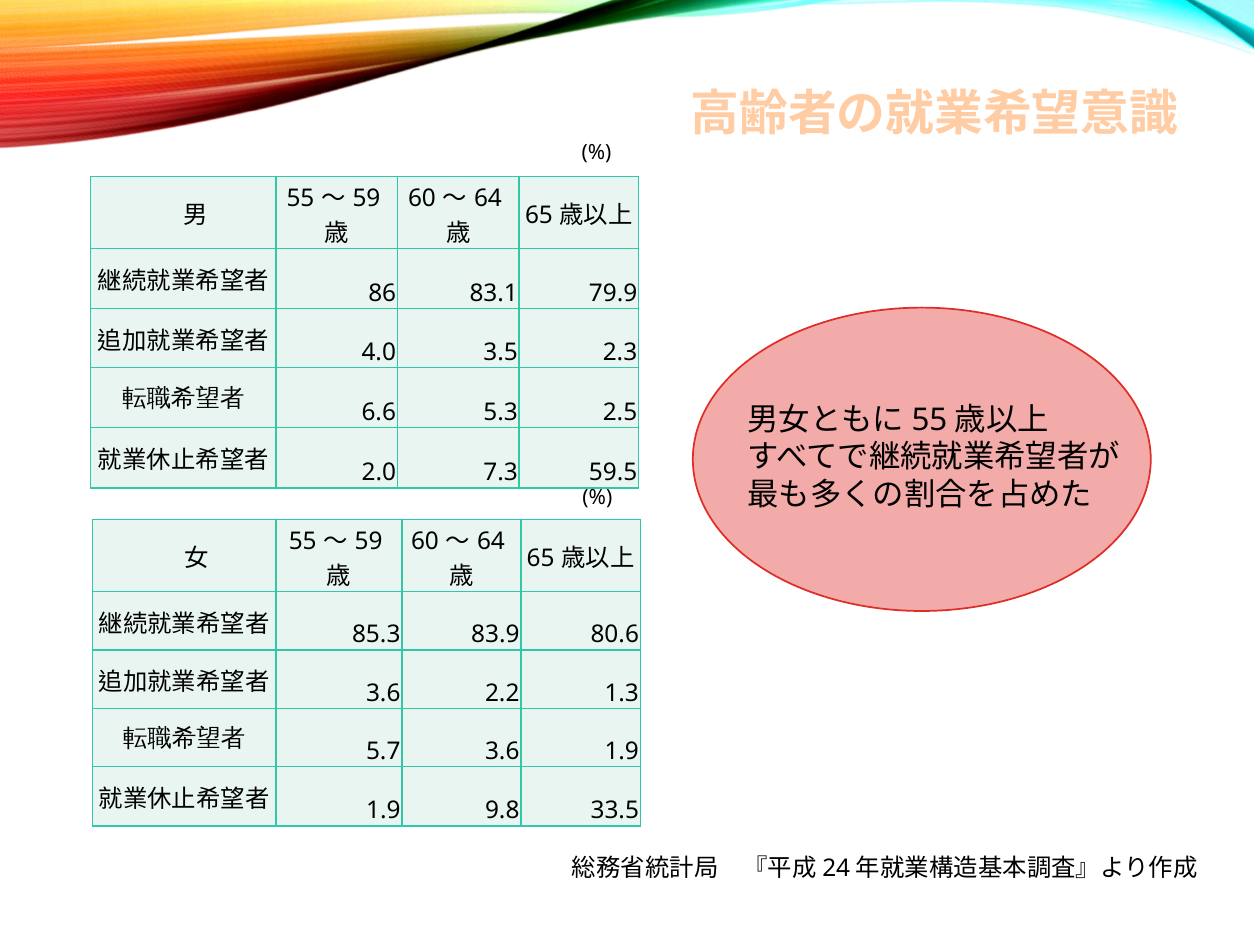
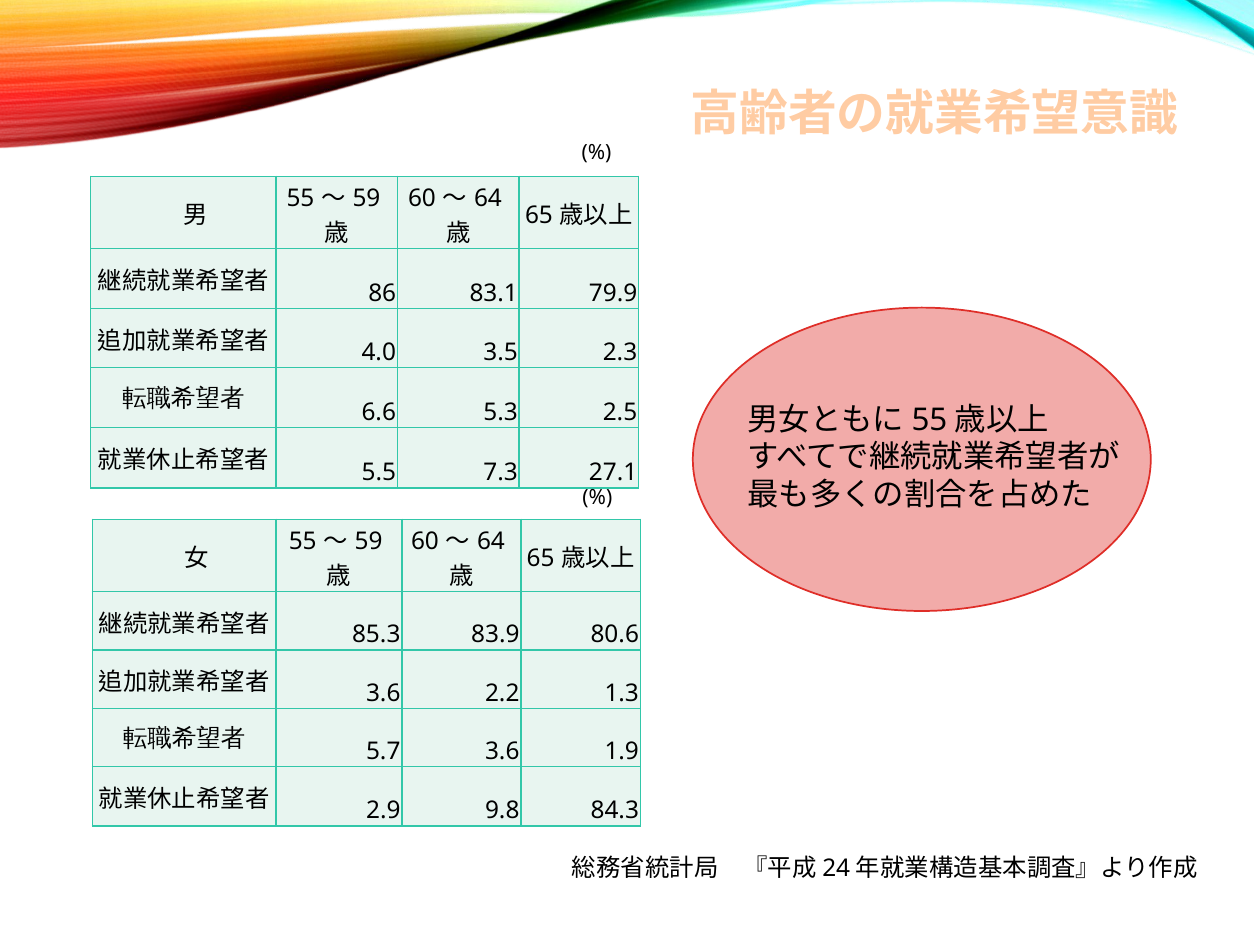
2.0: 2.0 -> 5.5 (379, 473)
59.5: 59.5 -> 27.1 (613, 473)
1.9: 1.9 -> 2.9 (383, 811)
33.5: 33.5 -> 84.3 (615, 811)
